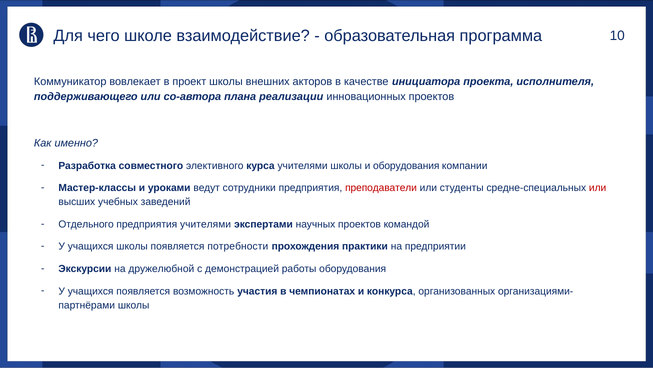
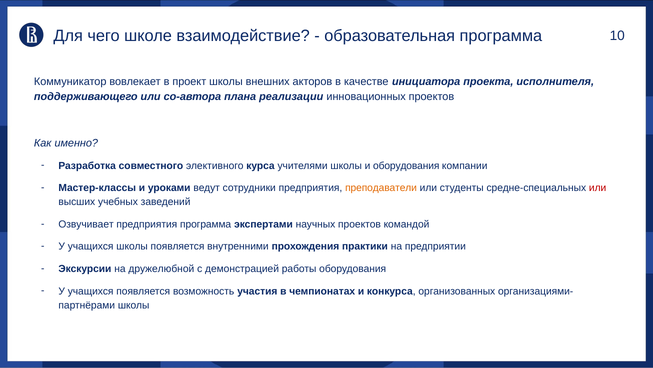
преподаватели colour: red -> orange (381, 188)
Отдельного: Отдельного -> Озвучивает (86, 224)
предприятия учителями: учителями -> программа (206, 224)
потребности: потребности -> внутренними (238, 246)
